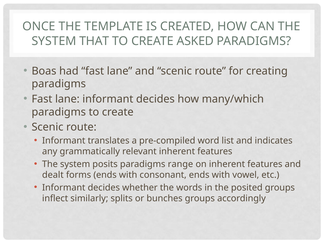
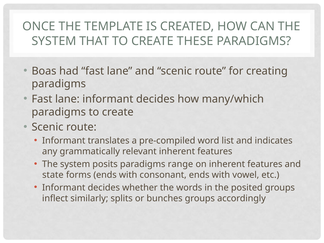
ASKED: ASKED -> THESE (195, 41)
dealt: dealt -> state (53, 175)
